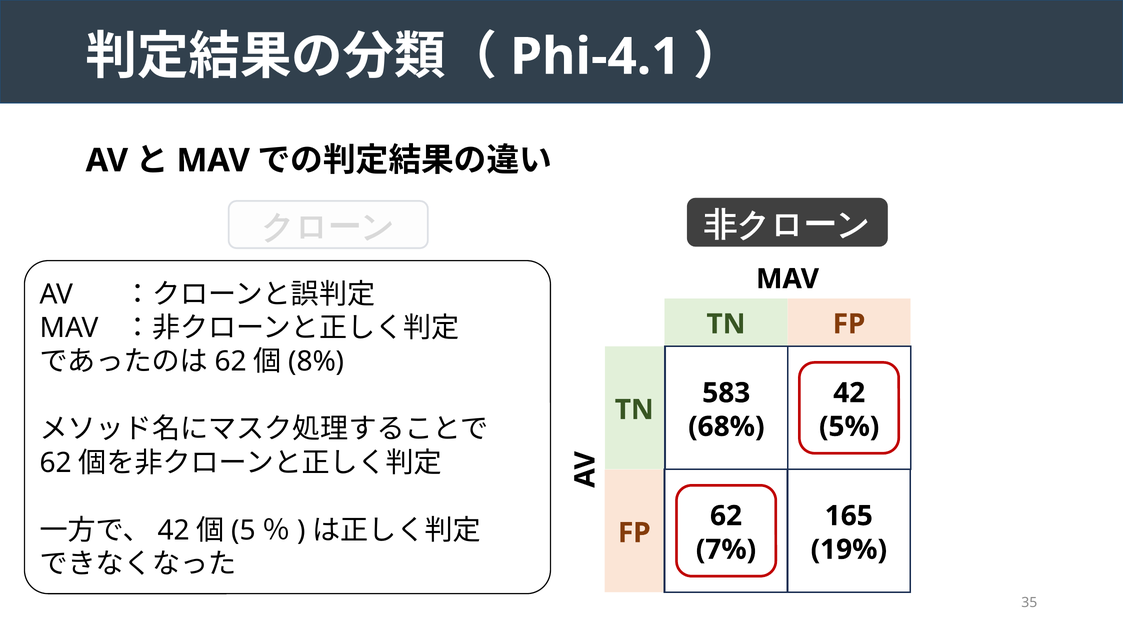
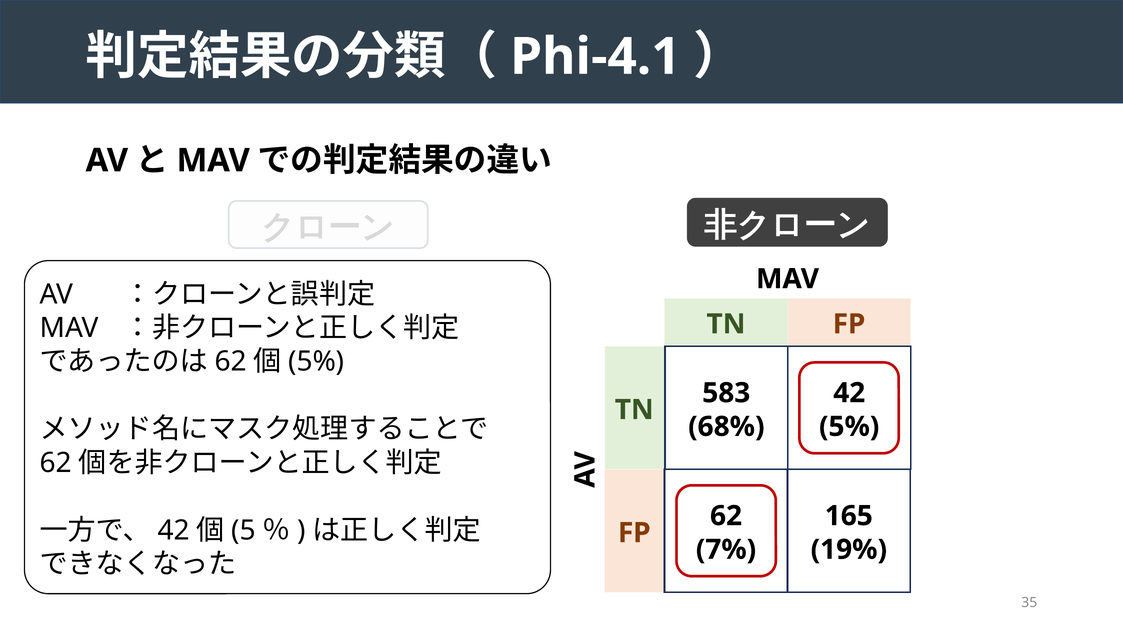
8%: 8% -> 5% (316, 362)
